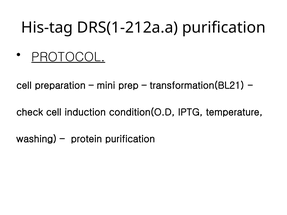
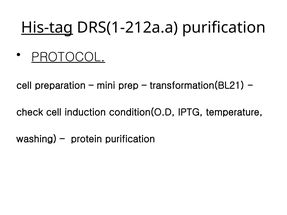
His-tag underline: none -> present (47, 28)
